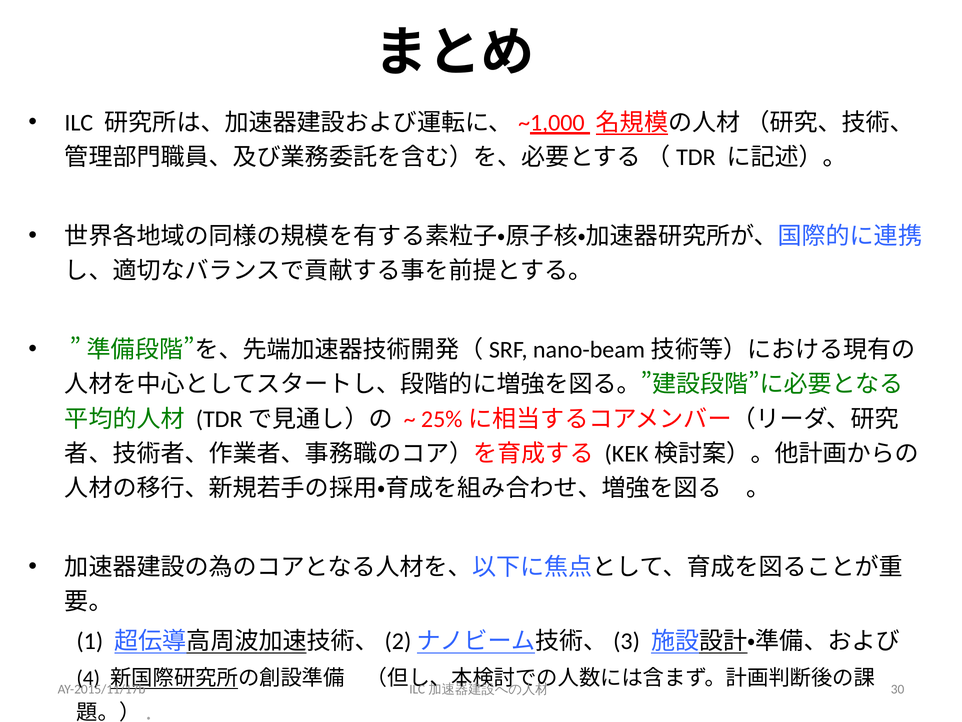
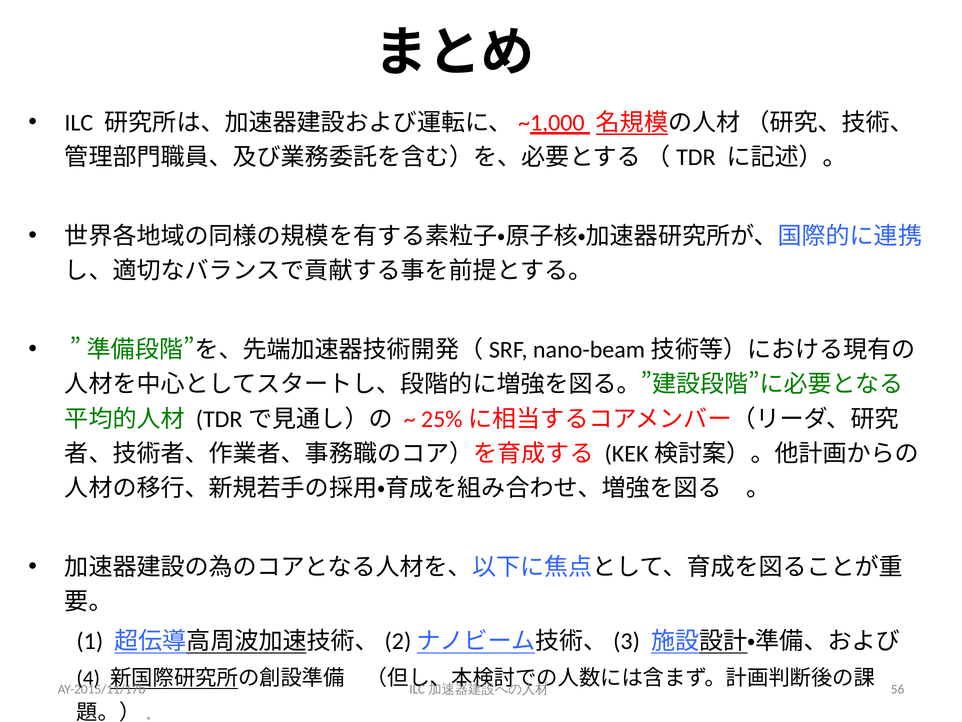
30: 30 -> 56 (898, 689)
